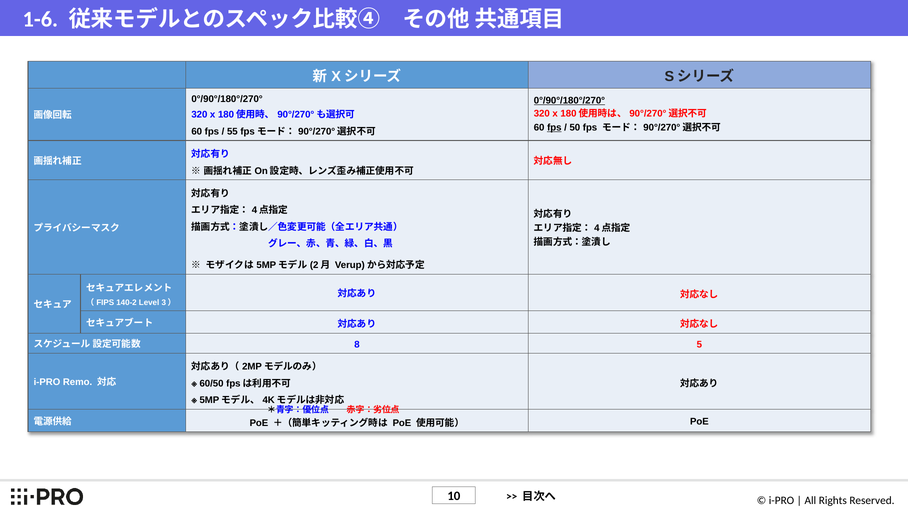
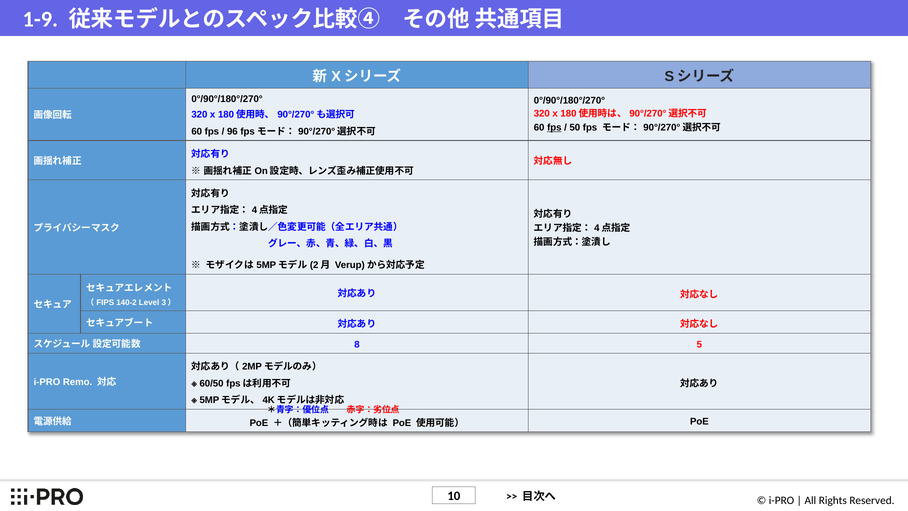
1-6: 1-6 -> 1-9 (40, 19)
0°/90°/180°/270° underline: present -> none (569, 100)
55: 55 -> 96 (232, 131)
